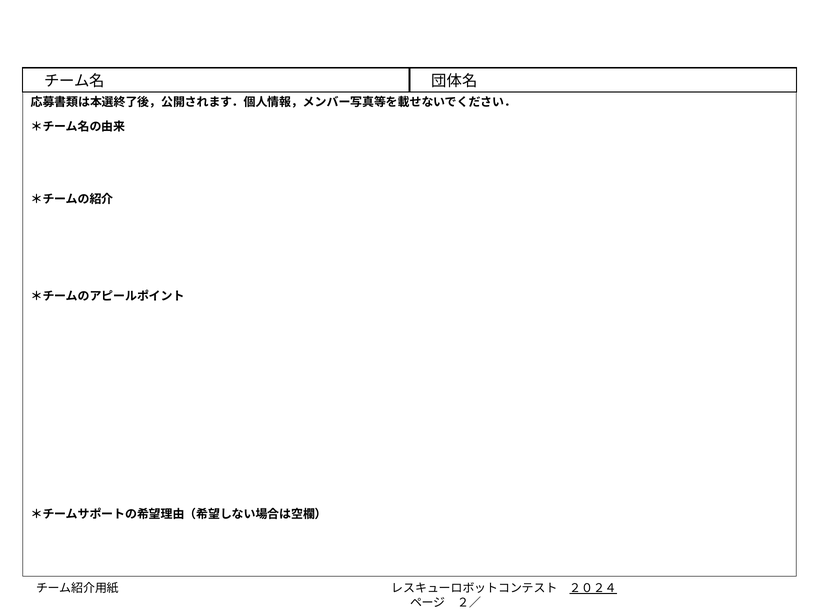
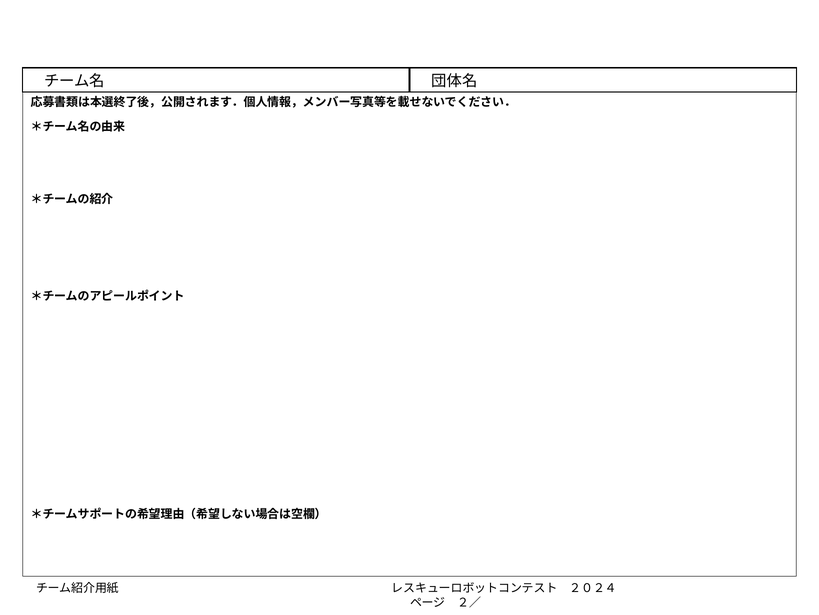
２０２４ underline: present -> none (593, 588)
